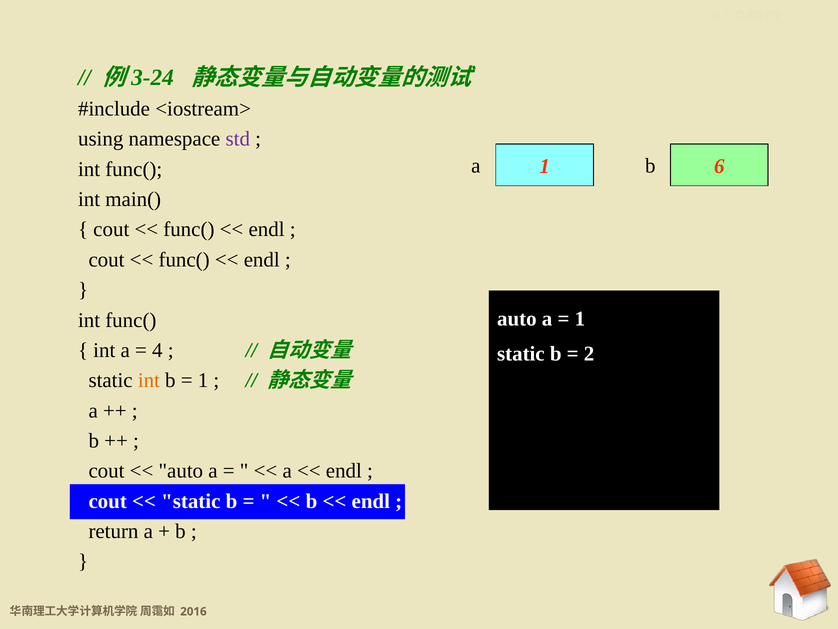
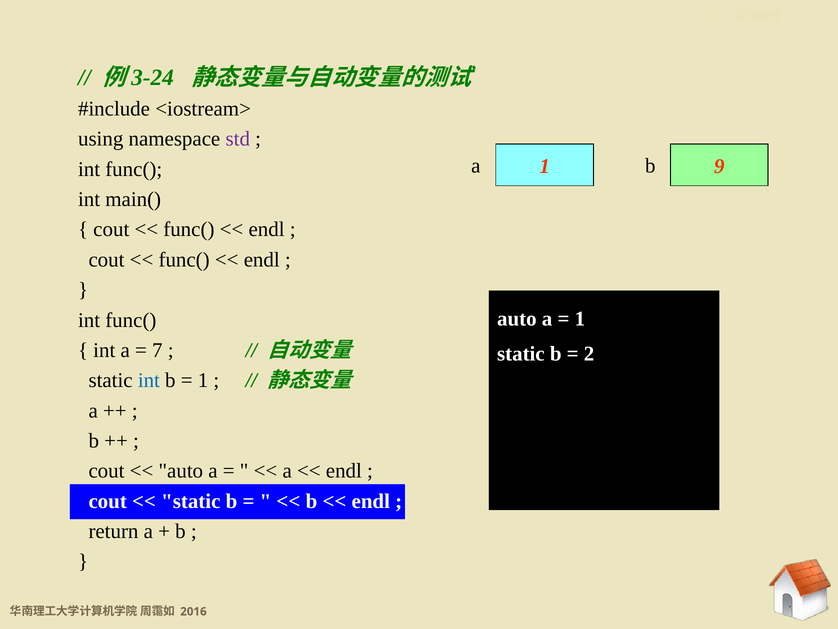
6: 6 -> 9 (719, 166)
4: 4 -> 7 (157, 350)
int colour: orange -> blue (149, 380)
